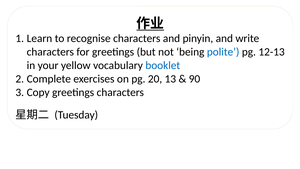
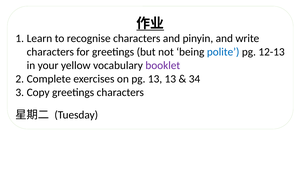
booklet colour: blue -> purple (163, 65)
pg 20: 20 -> 13 (155, 79)
90: 90 -> 34 (194, 79)
